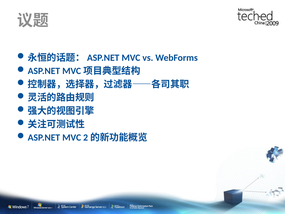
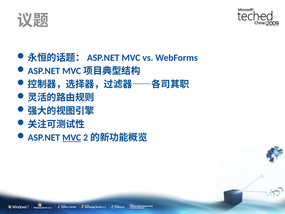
MVC underline: none -> present (72, 137)
